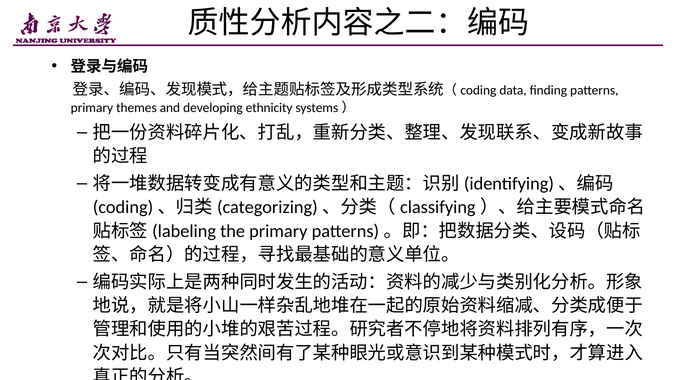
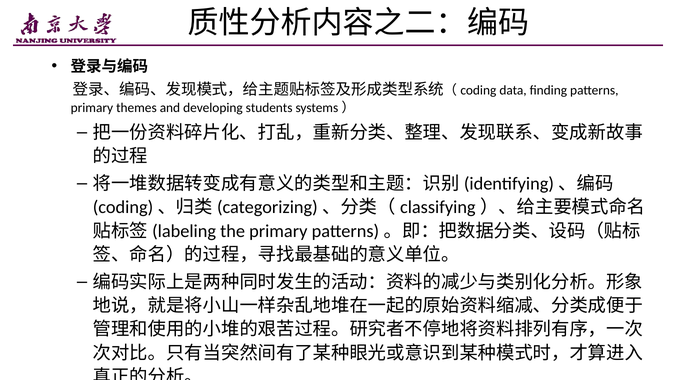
ethnicity: ethnicity -> students (269, 108)
